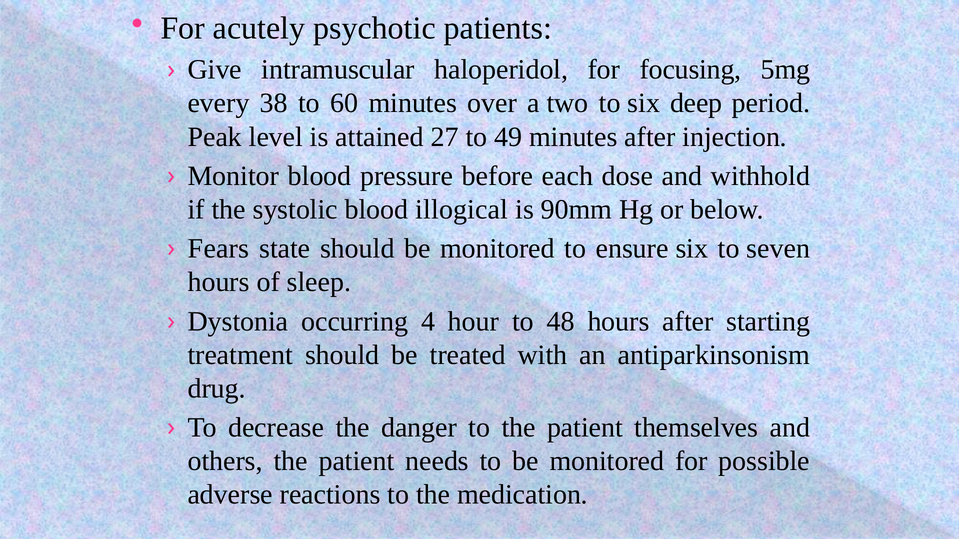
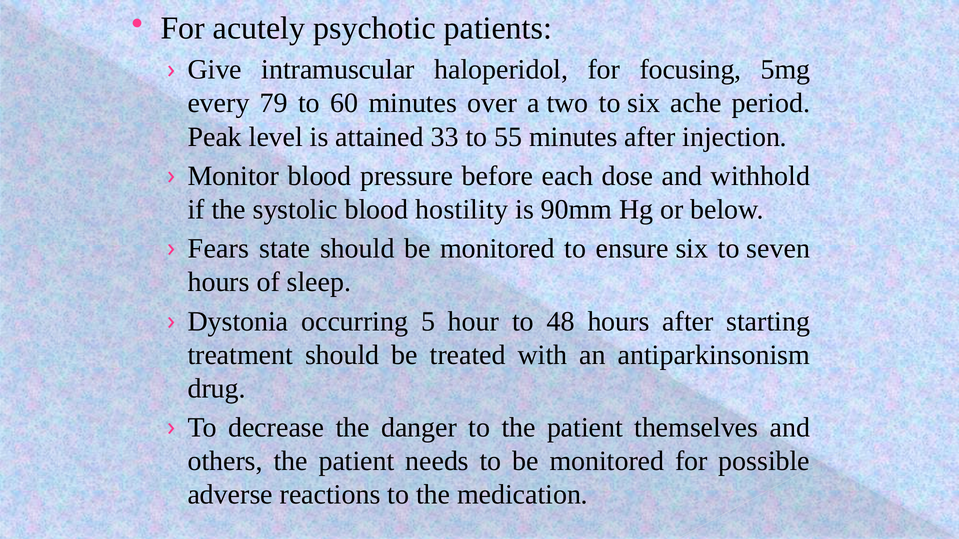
38: 38 -> 79 (274, 103)
deep: deep -> ache (696, 103)
27: 27 -> 33 (445, 137)
49: 49 -> 55 (508, 137)
illogical: illogical -> hostility (462, 210)
4: 4 -> 5 (428, 322)
